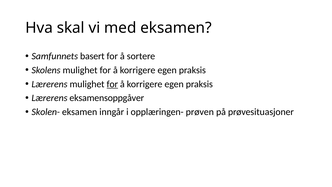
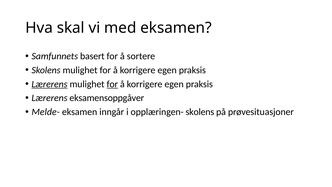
Lærerens underline: none -> present (50, 84)
Skolen-: Skolen- -> Melde- (46, 112)
opplæringen- prøven: prøven -> skolens (200, 112)
